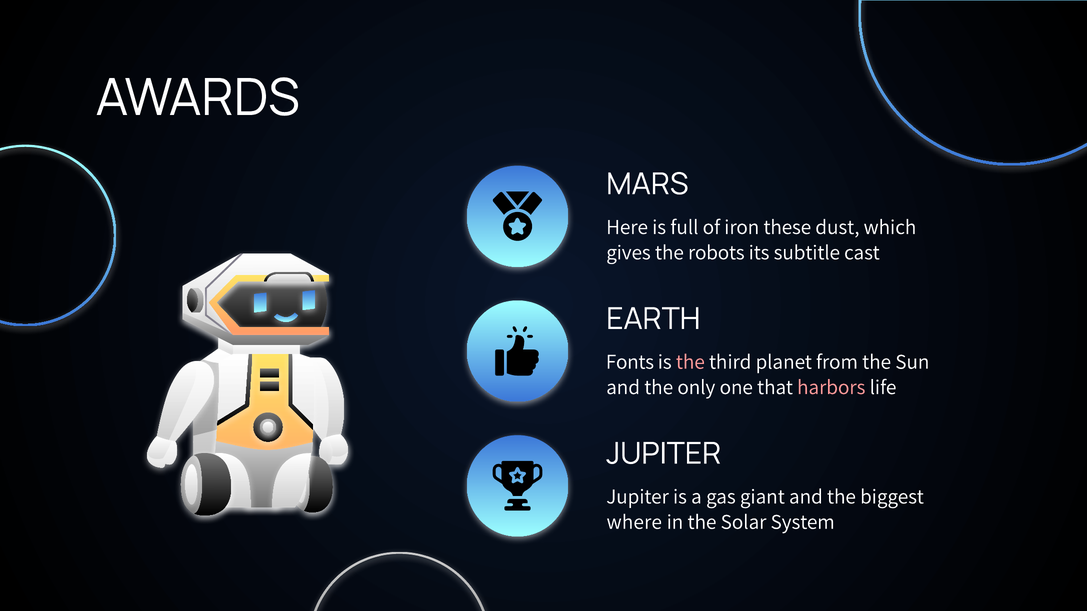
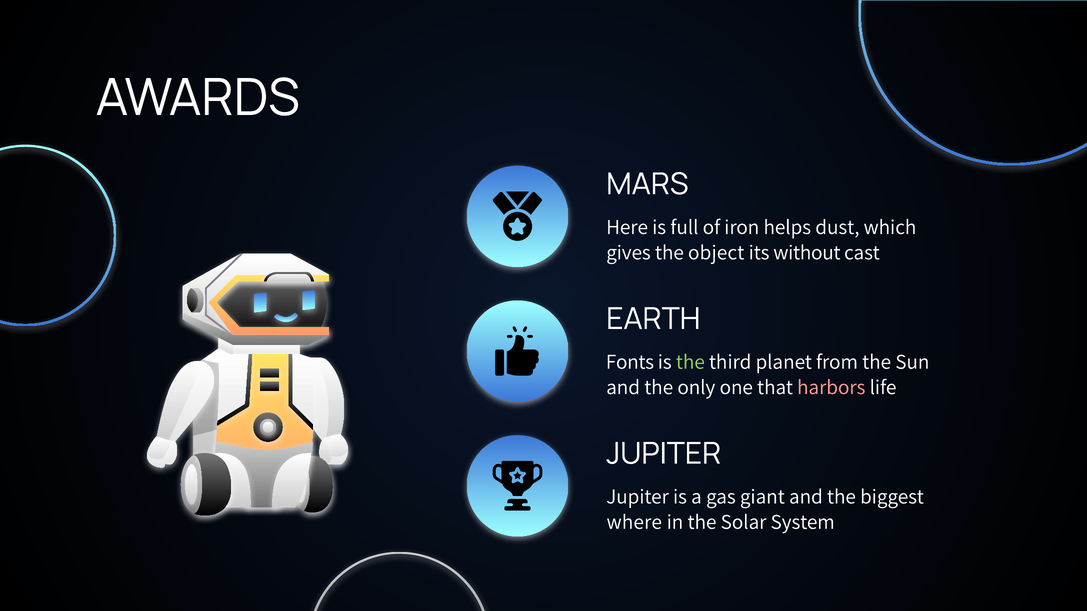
these: these -> helps (787, 227)
robots: robots -> object (716, 253)
subtitle: subtitle -> without (807, 253)
the colour: pink -> light green (690, 362)
